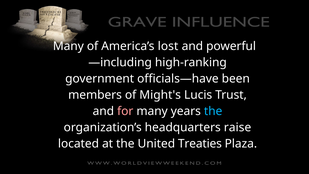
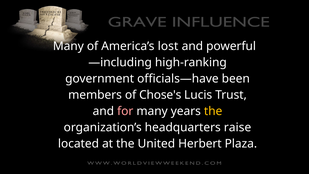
Might's: Might's -> Chose's (160, 95)
the colour: light blue -> yellow (213, 111)
Treaties: Treaties -> Herbert (200, 144)
